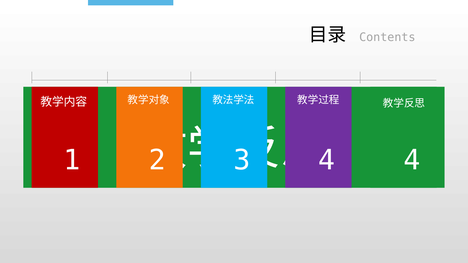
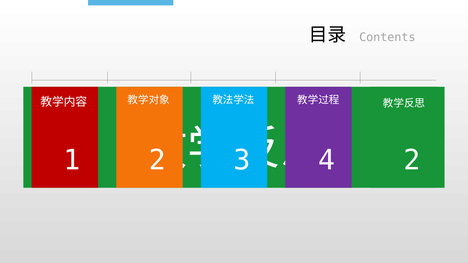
4: 4 -> 2 (412, 160)
